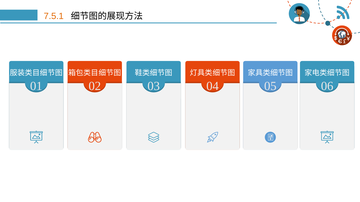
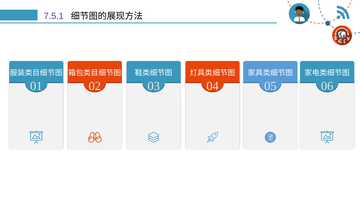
7.5.1 colour: orange -> purple (54, 16)
